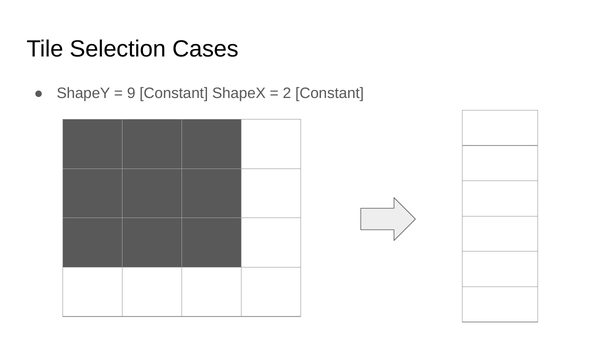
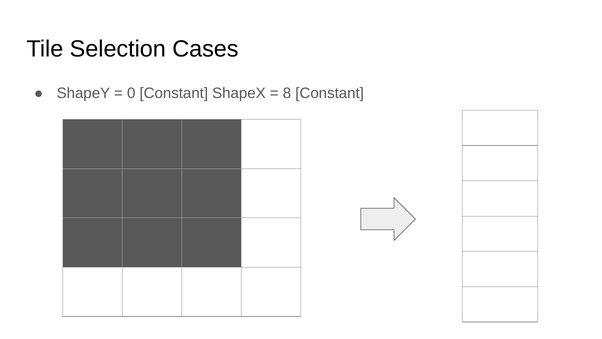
9: 9 -> 0 (131, 93)
2: 2 -> 8 (287, 93)
